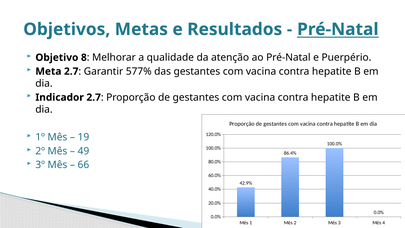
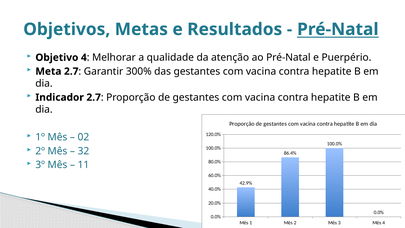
Objetivo 8: 8 -> 4 (84, 57)
577%: 577% -> 300% (139, 71)
19: 19 -> 02 (83, 137)
49: 49 -> 32 (83, 151)
66: 66 -> 11 (83, 165)
